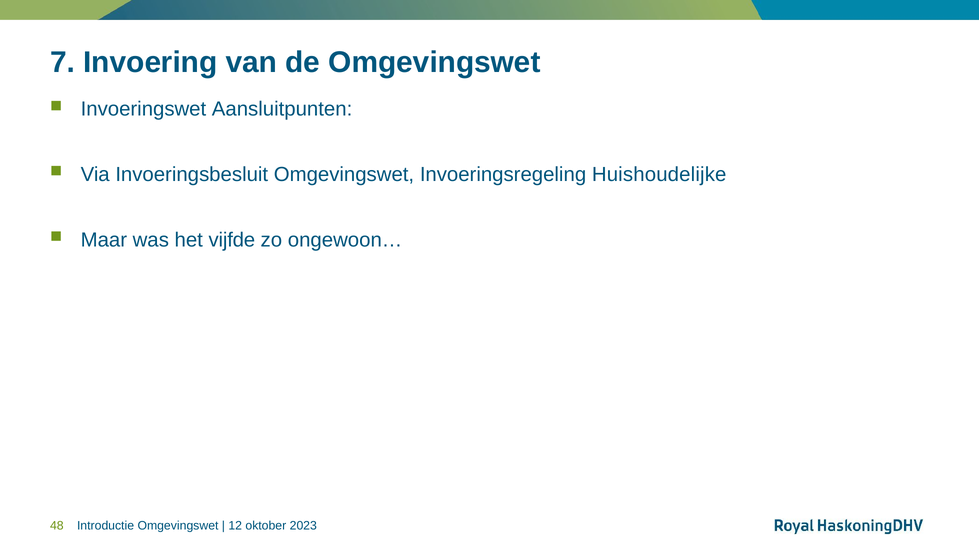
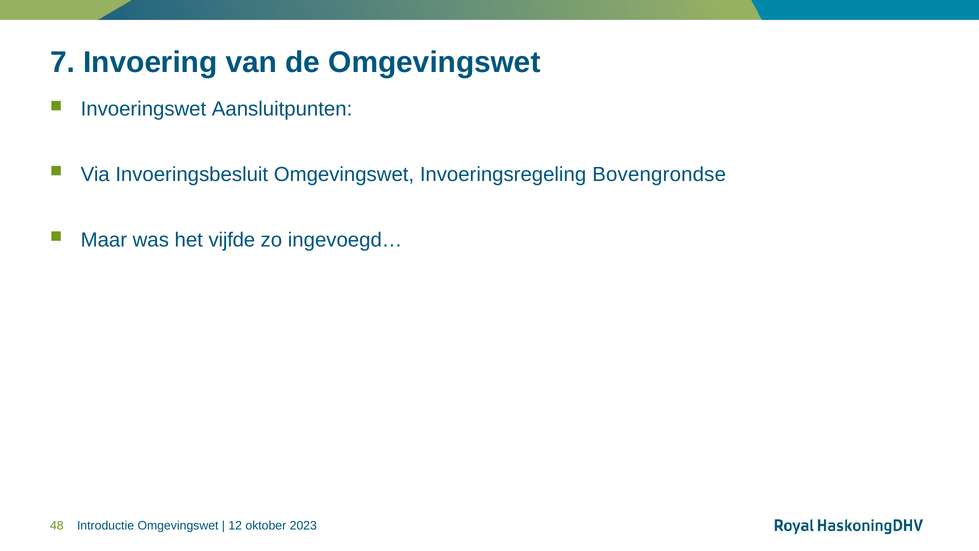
Huishoudelijke: Huishoudelijke -> Bovengrondse (659, 174)
ongewoon…: ongewoon… -> ingevoegd… (345, 240)
